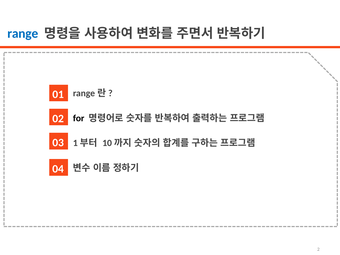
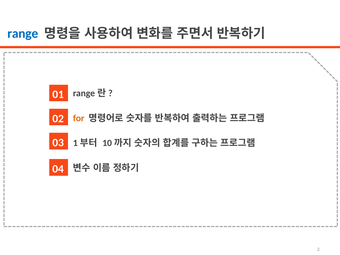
for colour: black -> orange (79, 118)
